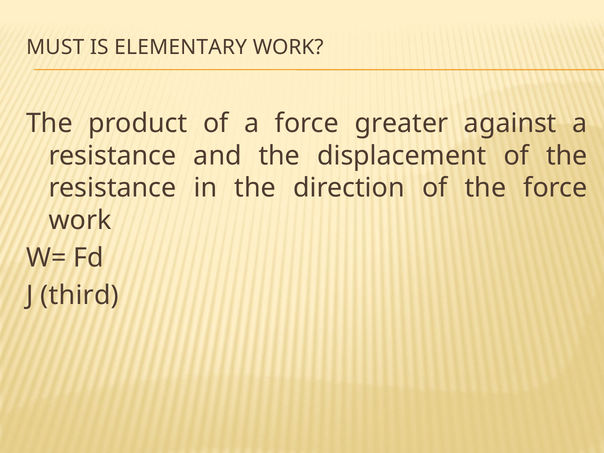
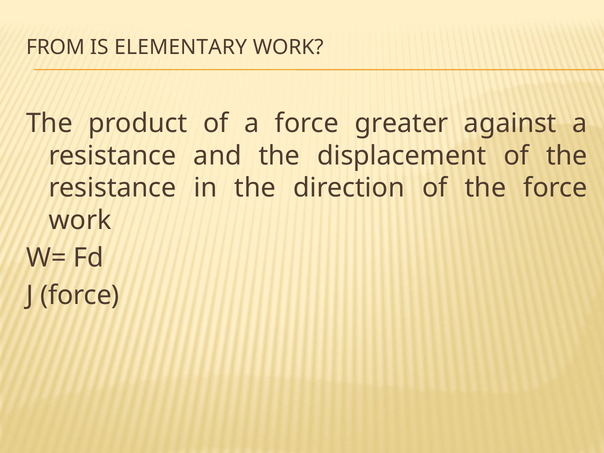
MUST: MUST -> FROM (55, 47)
J third: third -> force (80, 295)
